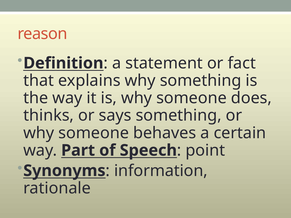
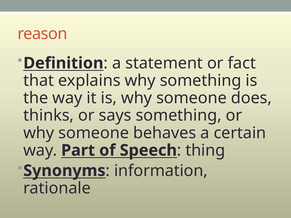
point: point -> thing (205, 151)
